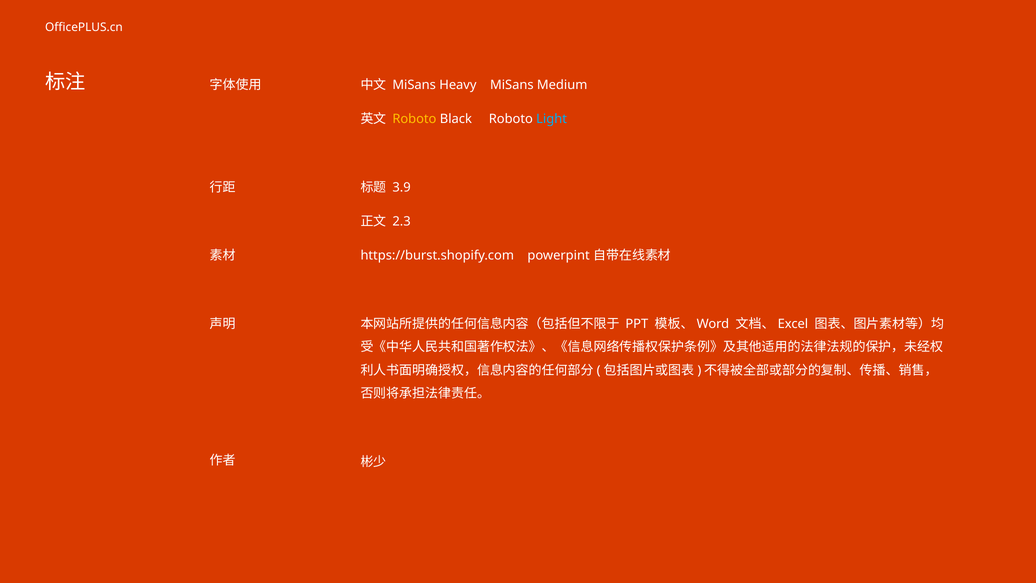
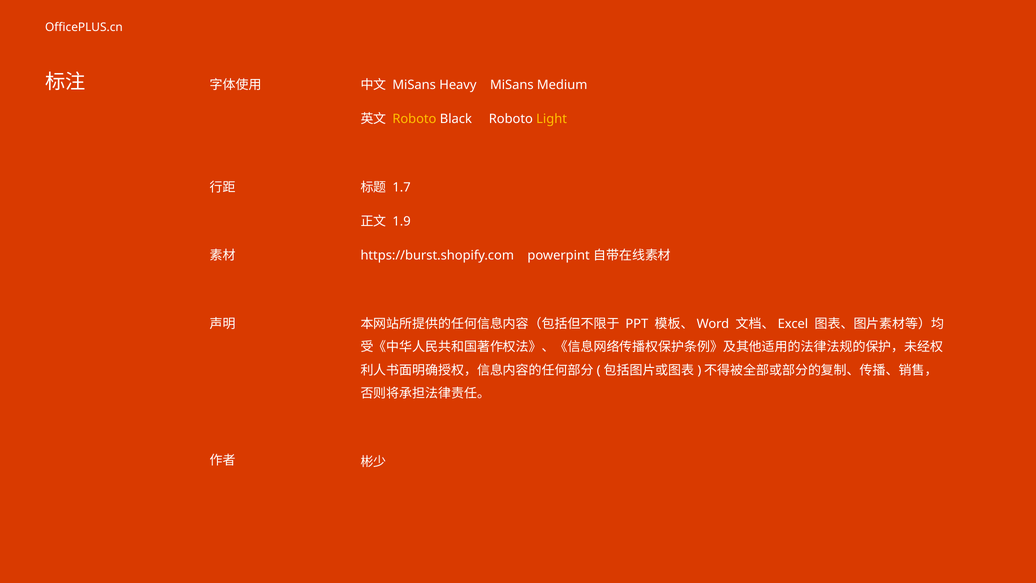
Light colour: light blue -> yellow (552, 119)
3.9: 3.9 -> 1.7 (402, 187)
2.3: 2.3 -> 1.9 (402, 221)
